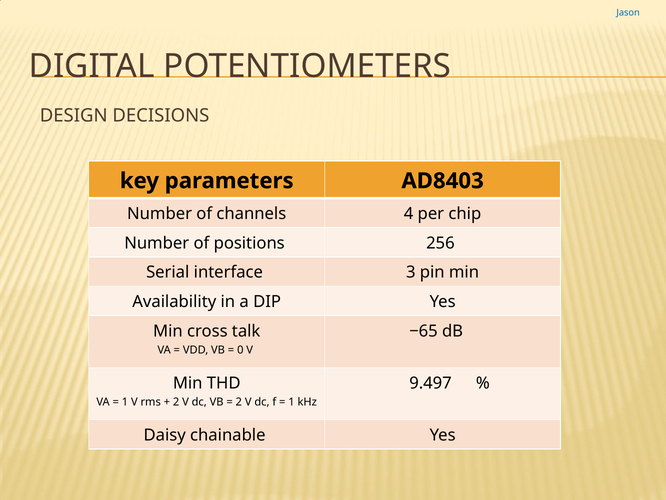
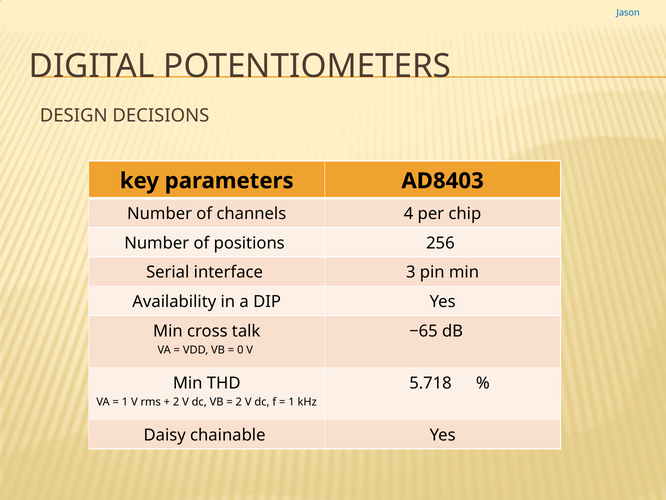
9.497: 9.497 -> 5.718 (431, 383)
